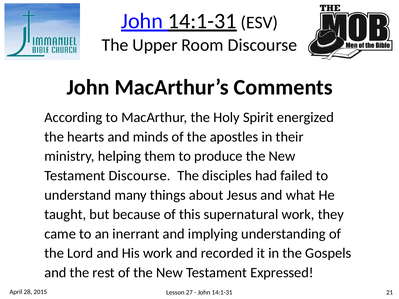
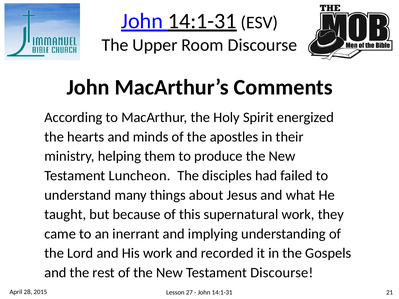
Testament Discourse: Discourse -> Luncheon (140, 176)
Testament Expressed: Expressed -> Discourse (282, 273)
